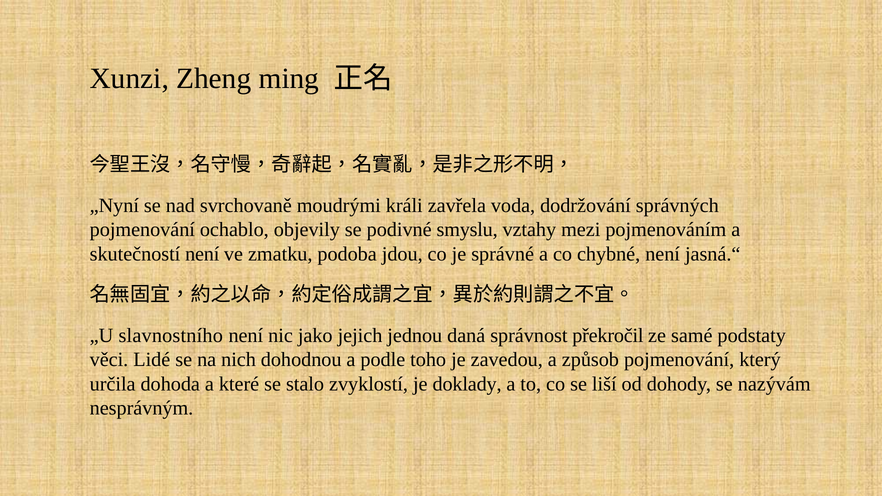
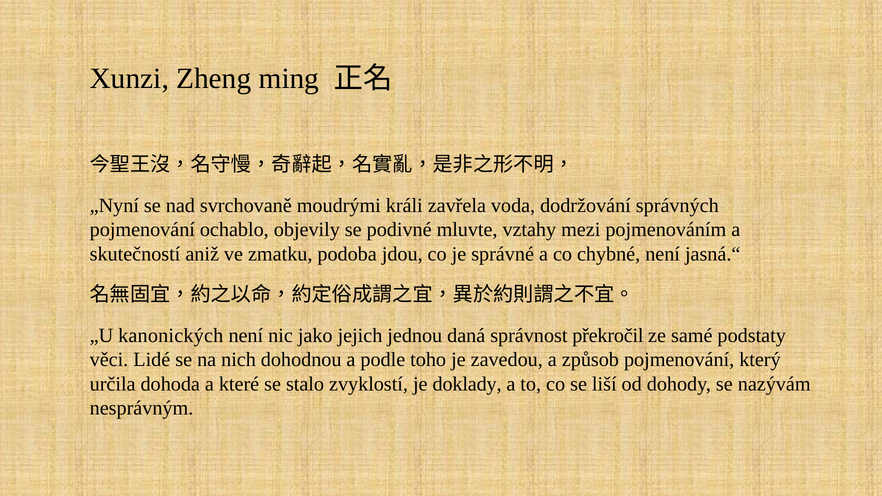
smyslu: smyslu -> mluvte (467, 230)
skutečností není: není -> aniž (202, 254)
slavnostního: slavnostního -> kanonických (171, 336)
